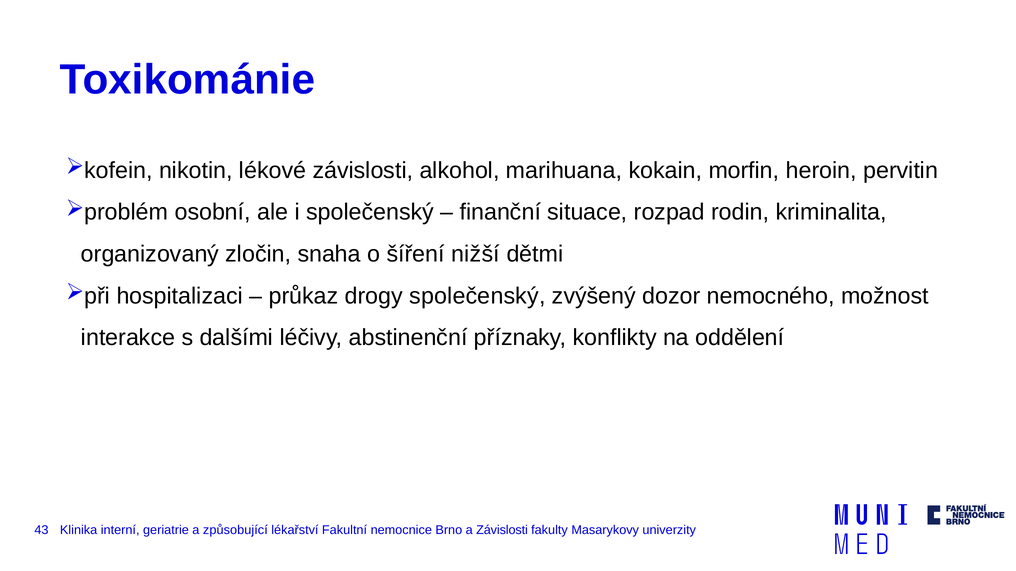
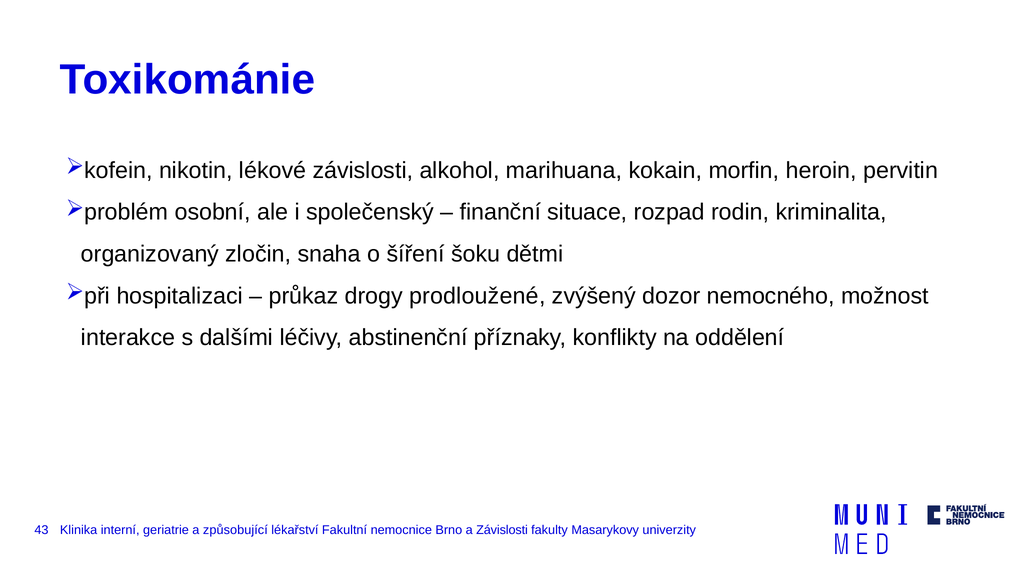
nižší: nižší -> šoku (476, 254)
drogy společenský: společenský -> prodloužené (477, 296)
